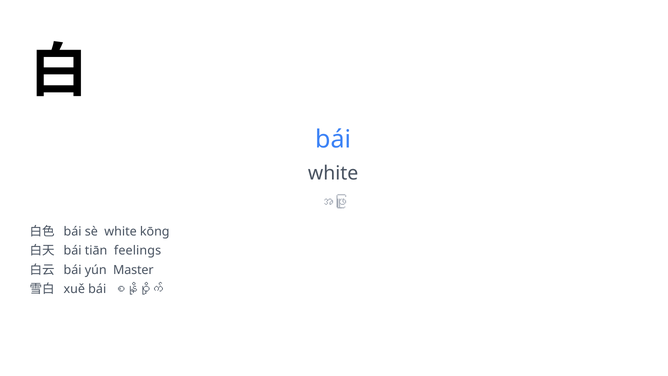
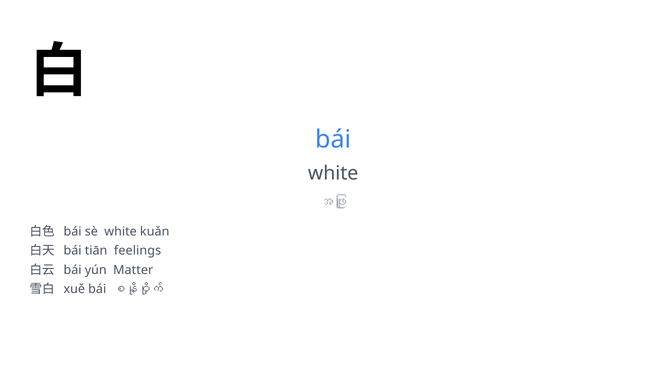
kōng: kōng -> kuǎn (155, 231)
Master: Master -> Matter (133, 270)
